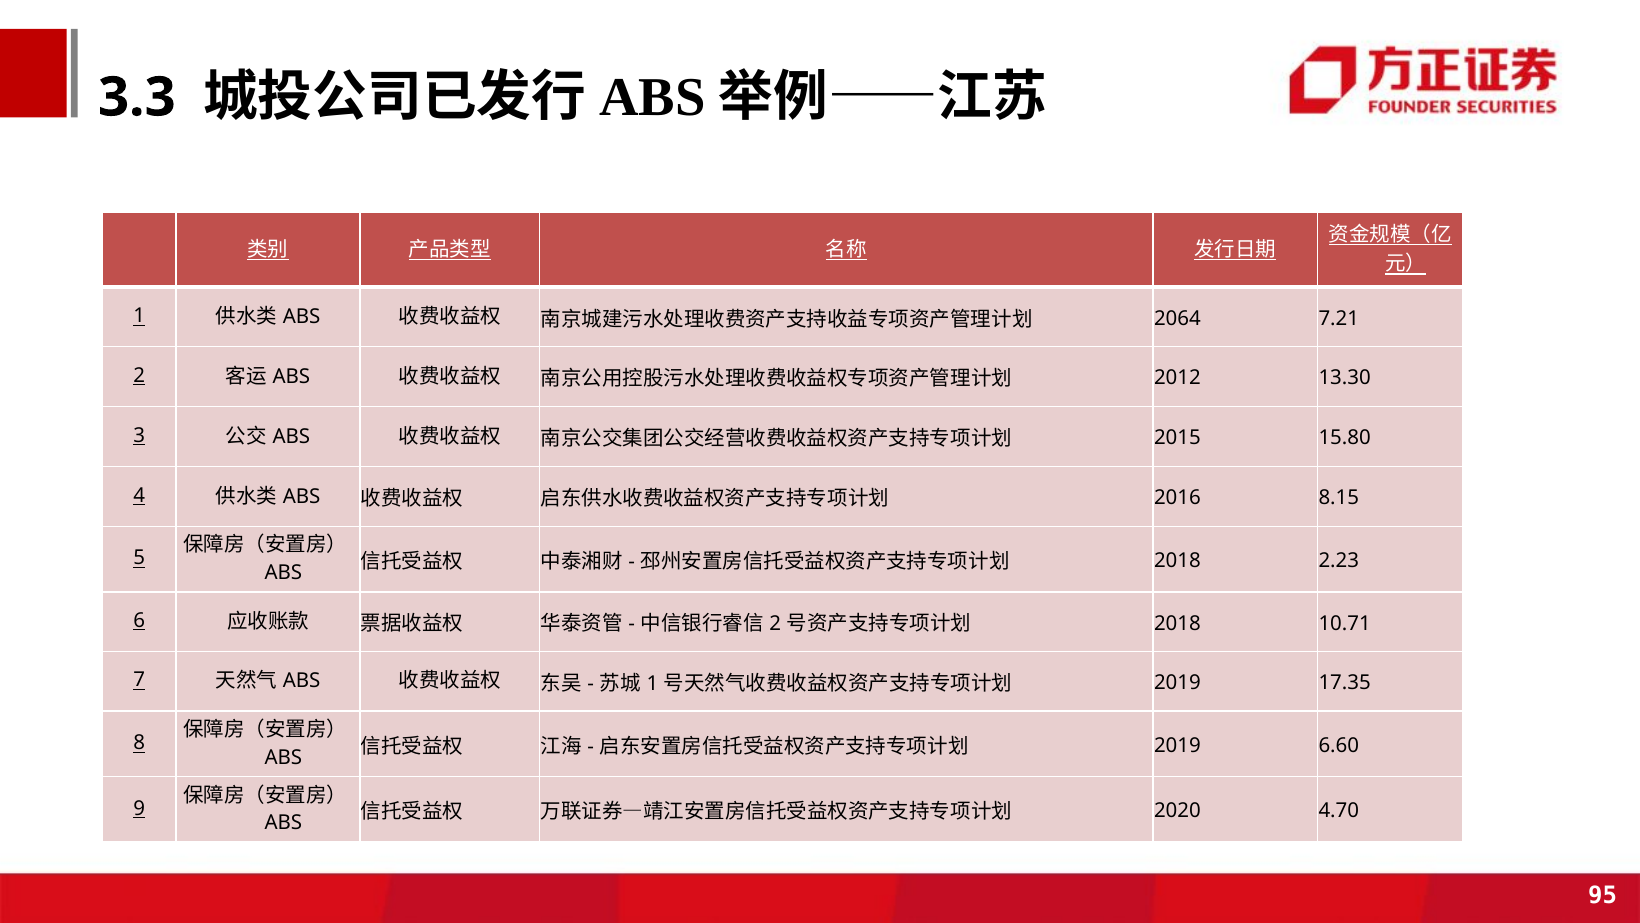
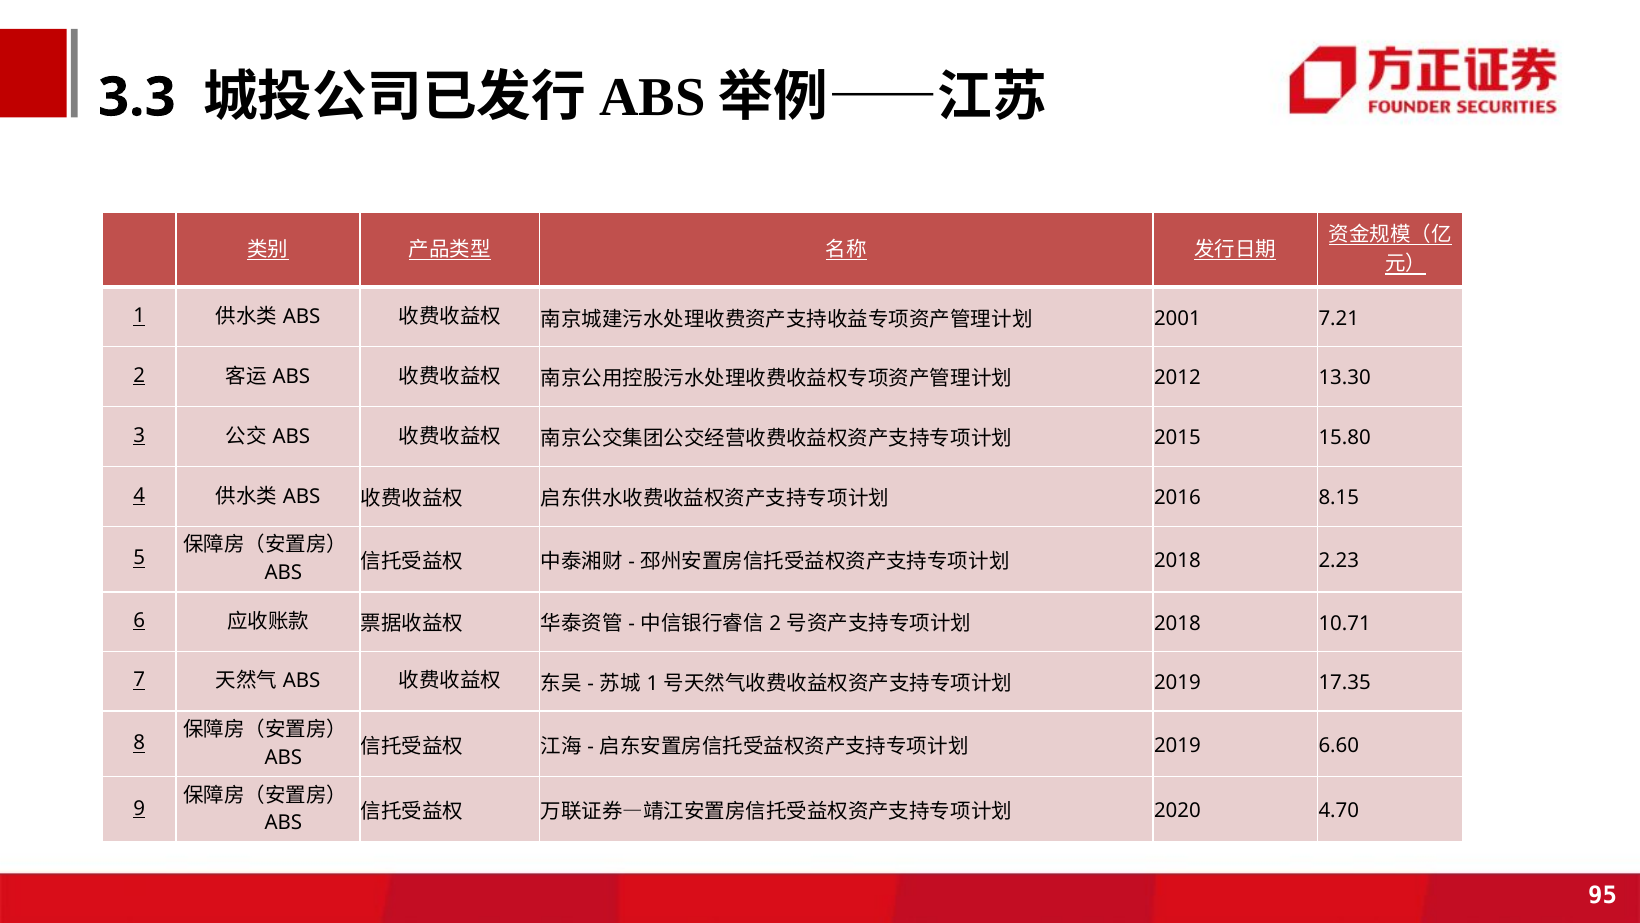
2064: 2064 -> 2001 (1177, 318)
